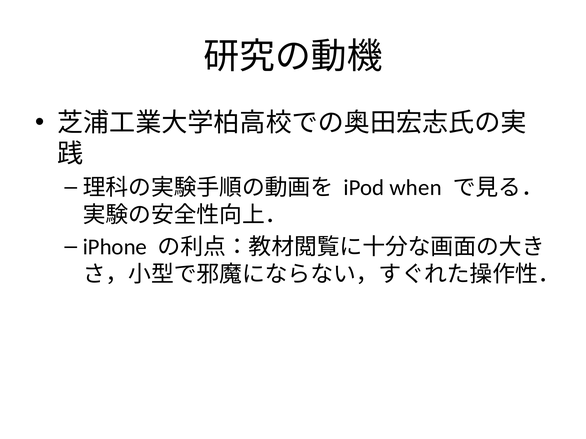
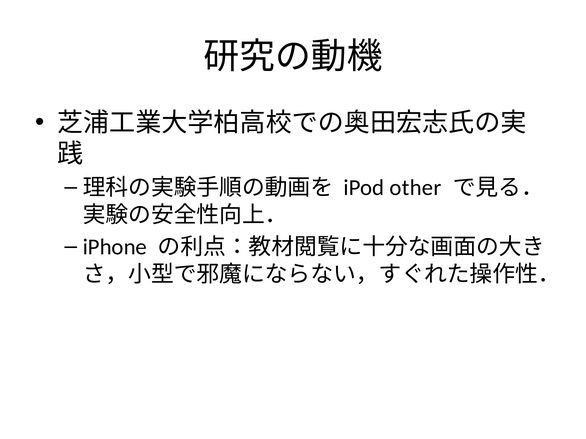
when: when -> other (416, 188)
